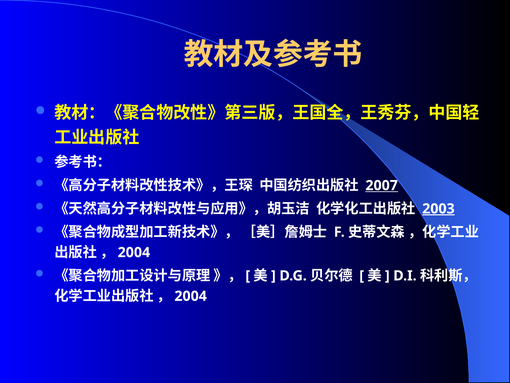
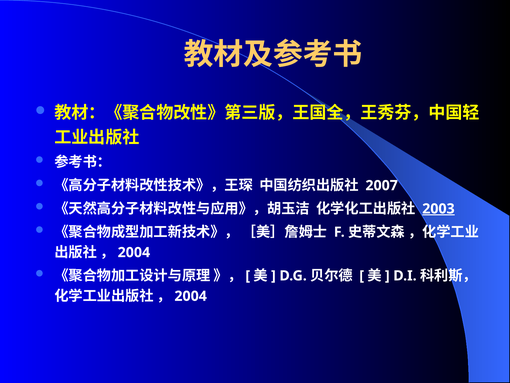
2007 underline: present -> none (382, 185)
